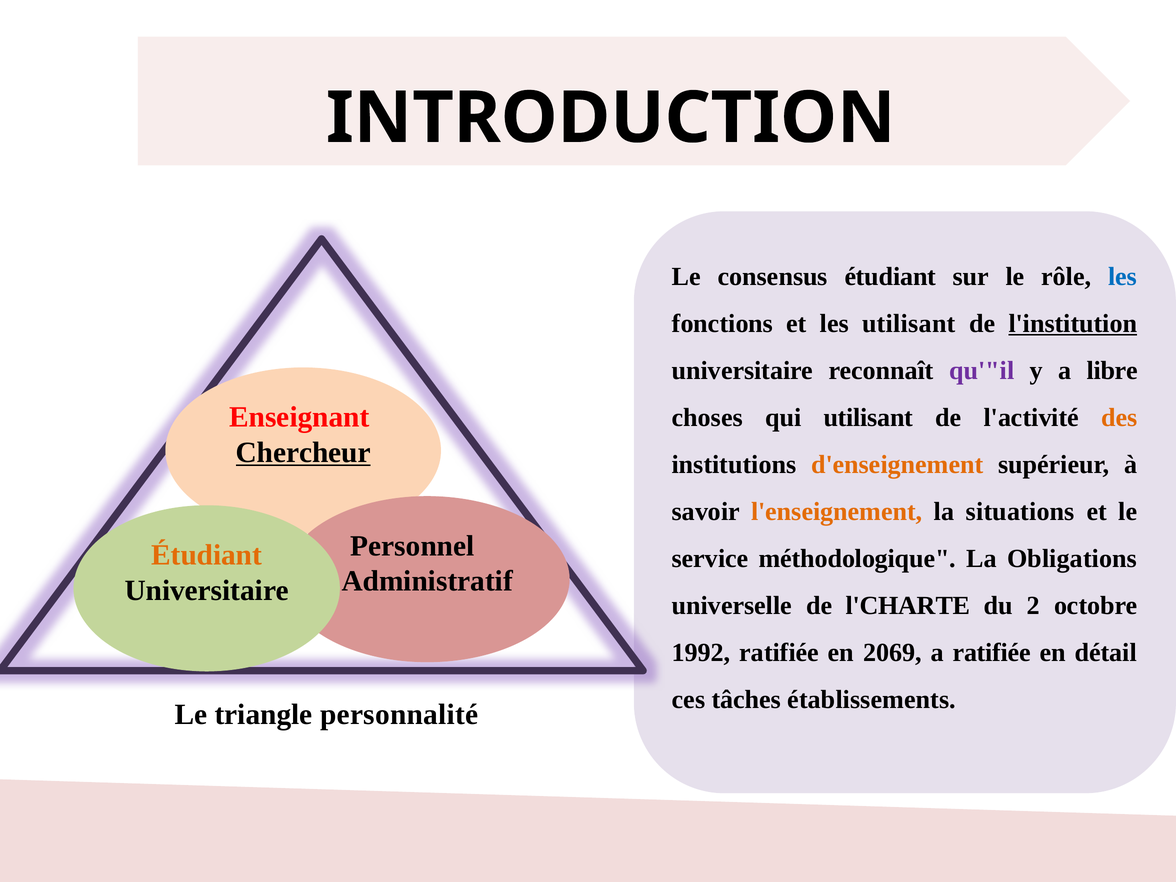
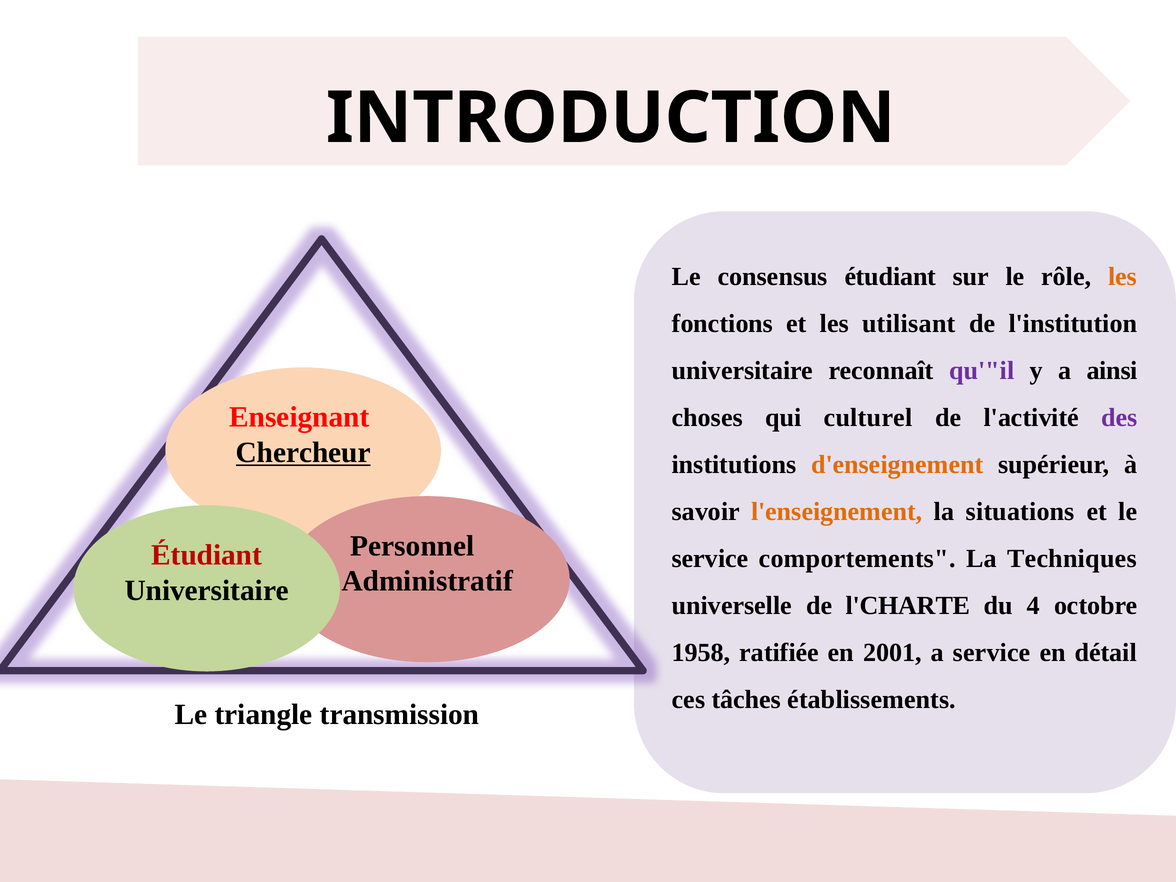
les colour: blue -> orange (1123, 277)
l'institution underline: present -> none (1073, 324)
libre: libre -> ainsi (1112, 371)
qui utilisant: utilisant -> culturel (868, 418)
des colour: orange -> purple (1119, 418)
Étudiant colour: orange -> red (207, 555)
méthodologique: méthodologique -> comportements (857, 559)
Obligations: Obligations -> Techniques (1072, 559)
2: 2 -> 4 (1033, 606)
1992: 1992 -> 1958 (701, 653)
2069: 2069 -> 2001 (892, 653)
a ratifiée: ratifiée -> service (992, 653)
personnalité: personnalité -> transmission (399, 715)
